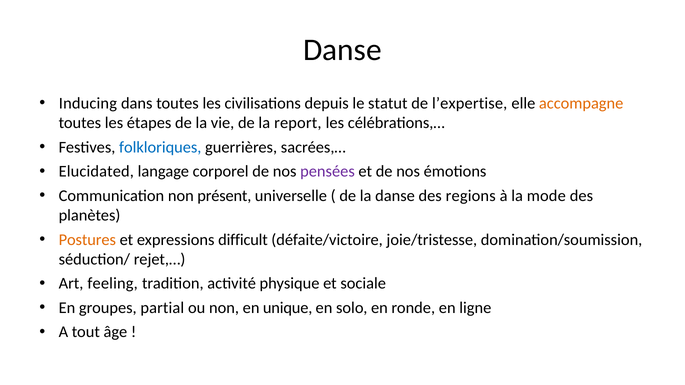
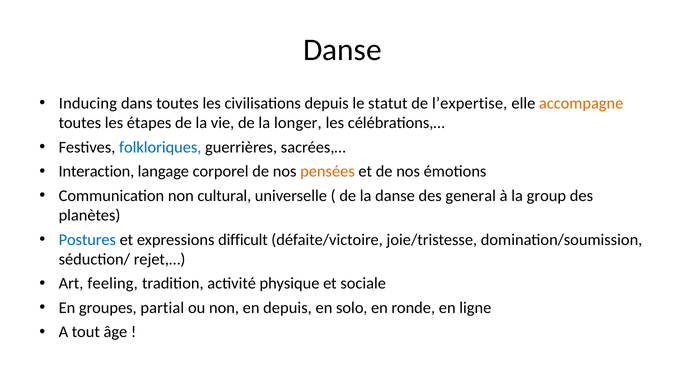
report: report -> longer (298, 123)
Elucidated: Elucidated -> Interaction (96, 172)
pensées colour: purple -> orange (327, 172)
présent: présent -> cultural (224, 196)
regions: regions -> general (471, 196)
mode: mode -> group (546, 196)
Postures colour: orange -> blue (87, 240)
en unique: unique -> depuis (288, 308)
